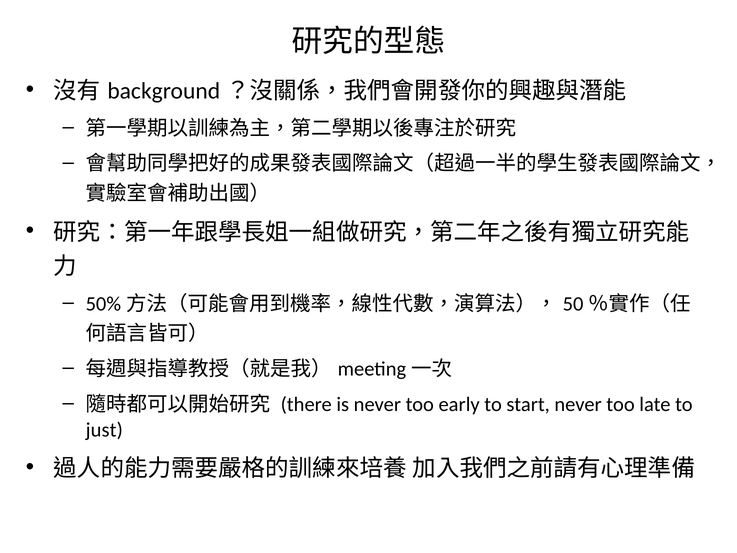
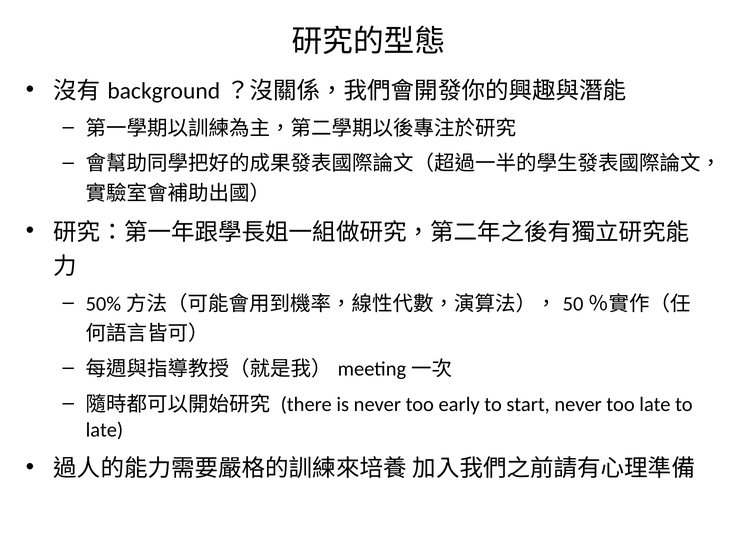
just: just -> late (104, 430)
